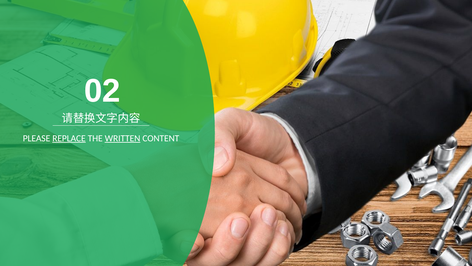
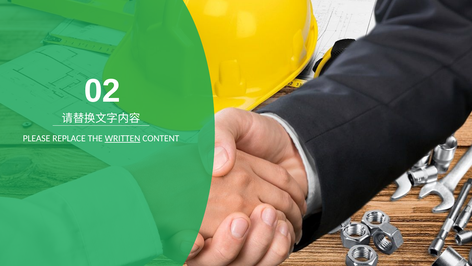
REPLACE underline: present -> none (69, 138)
